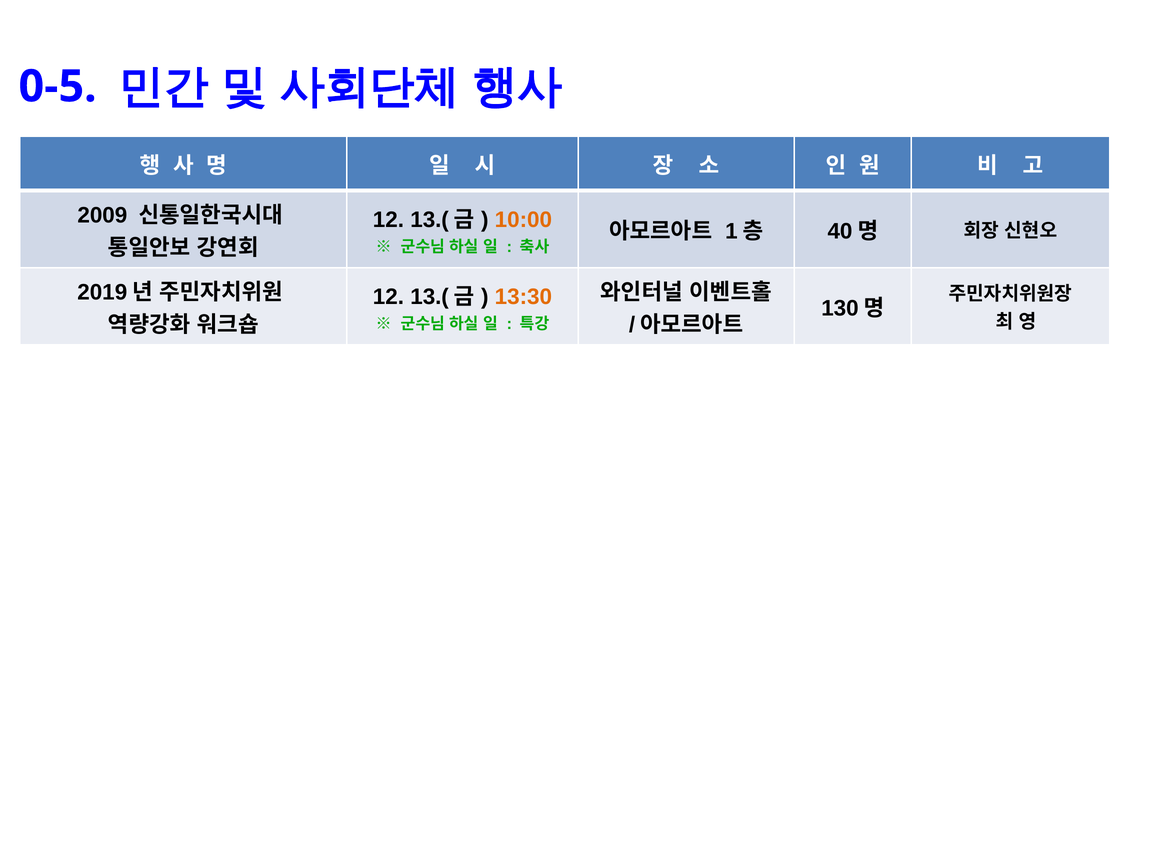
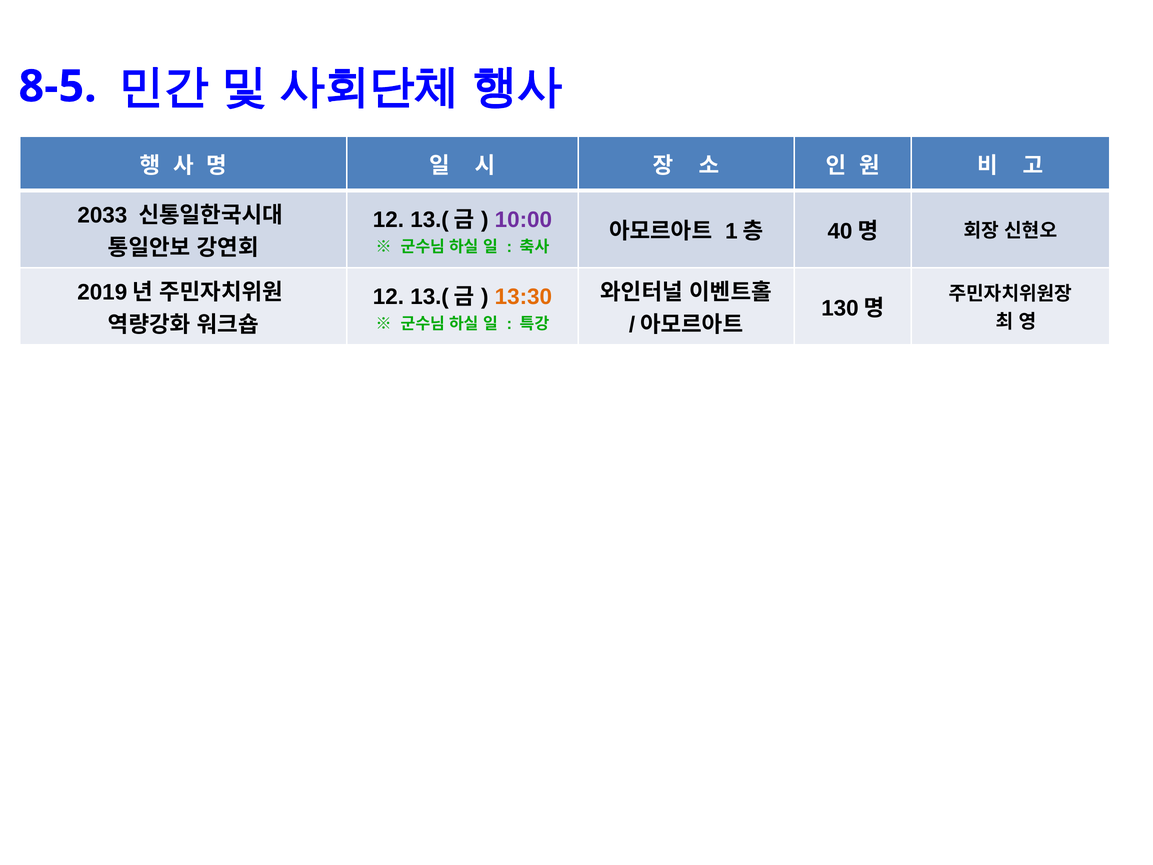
0-5: 0-5 -> 8-5 (58, 87)
2009: 2009 -> 2033 (102, 215)
10:00 colour: orange -> purple (523, 220)
